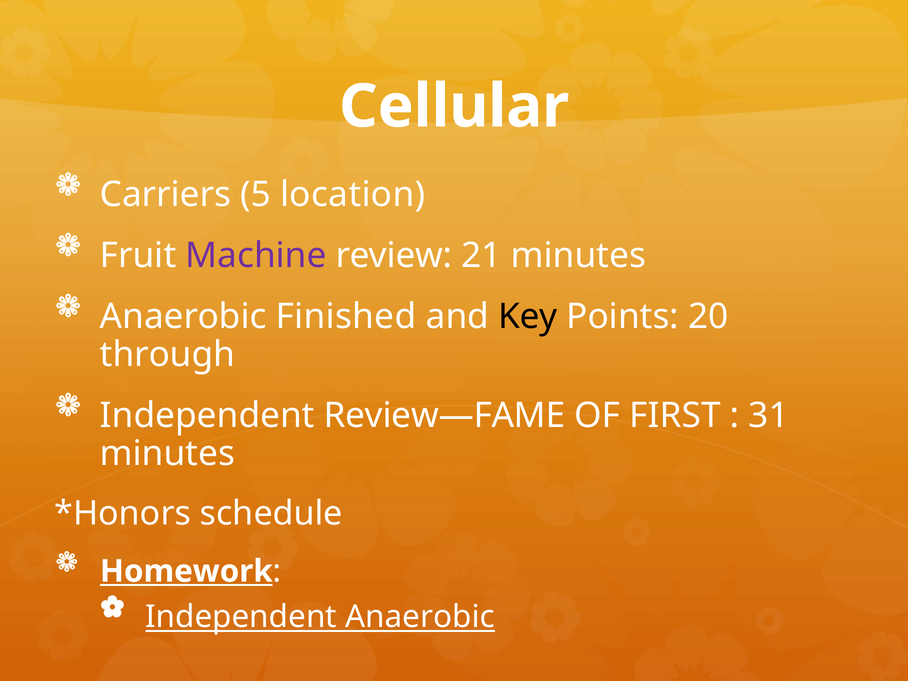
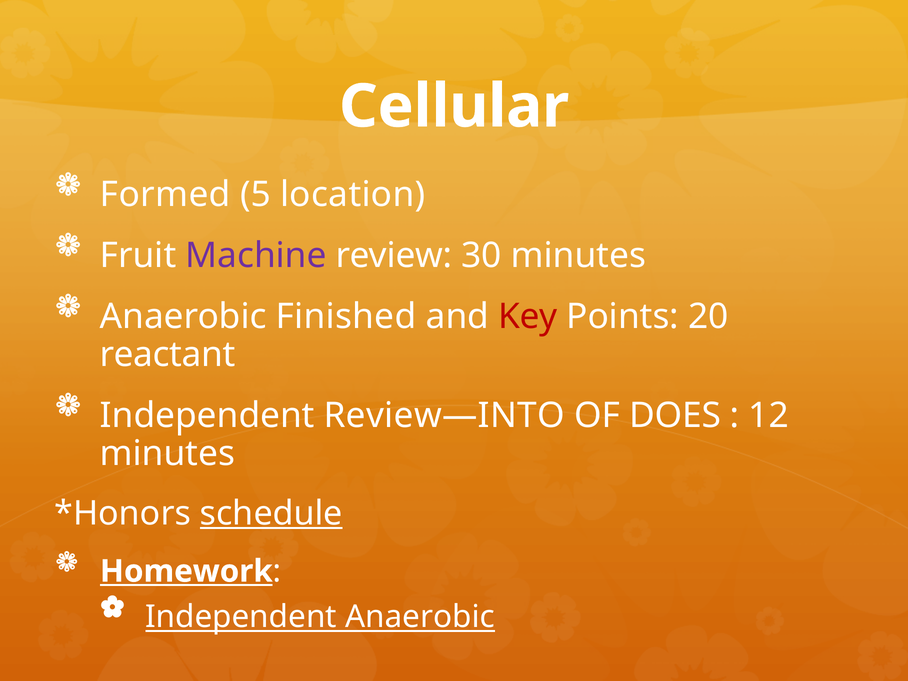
Carriers: Carriers -> Formed (165, 195)
21: 21 -> 30 (482, 256)
Key colour: black -> red (528, 316)
through: through -> reactant (168, 355)
Review—FAME: Review—FAME -> Review—INTO (444, 415)
FIRST: FIRST -> DOES (675, 415)
31: 31 -> 12 (769, 415)
schedule underline: none -> present (271, 514)
